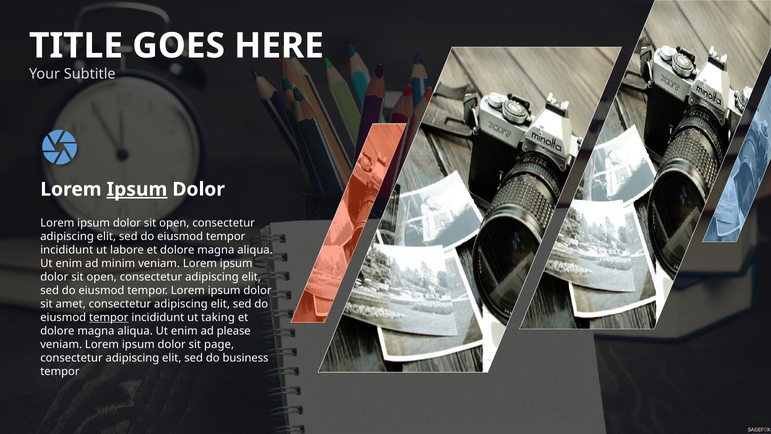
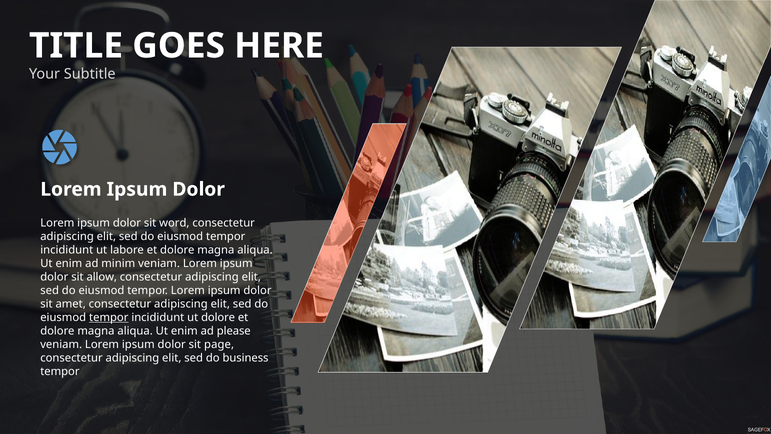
Ipsum underline: present -> none (137, 189)
open: open -> word (174, 223)
open: open -> allow (102, 277)
ut taking: taking -> dolore (218, 317)
